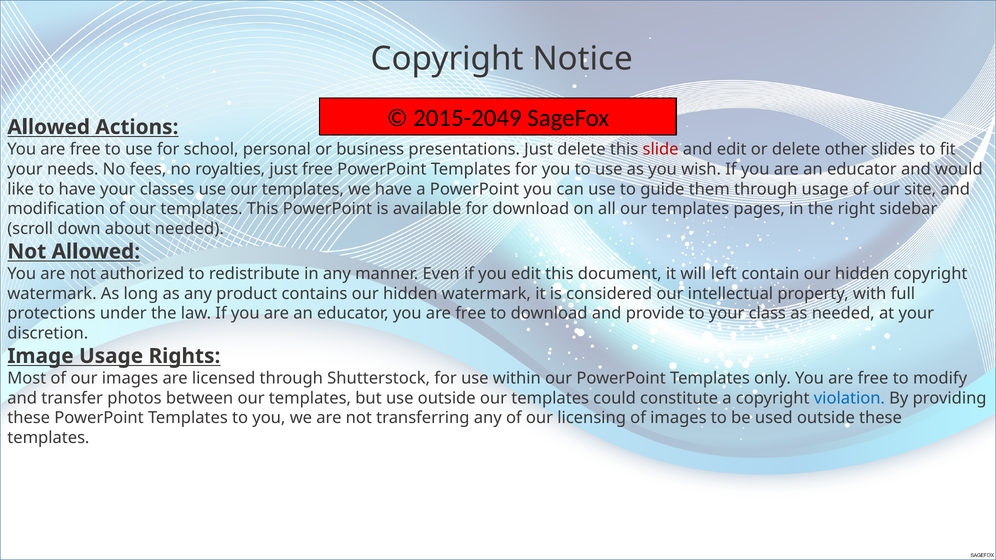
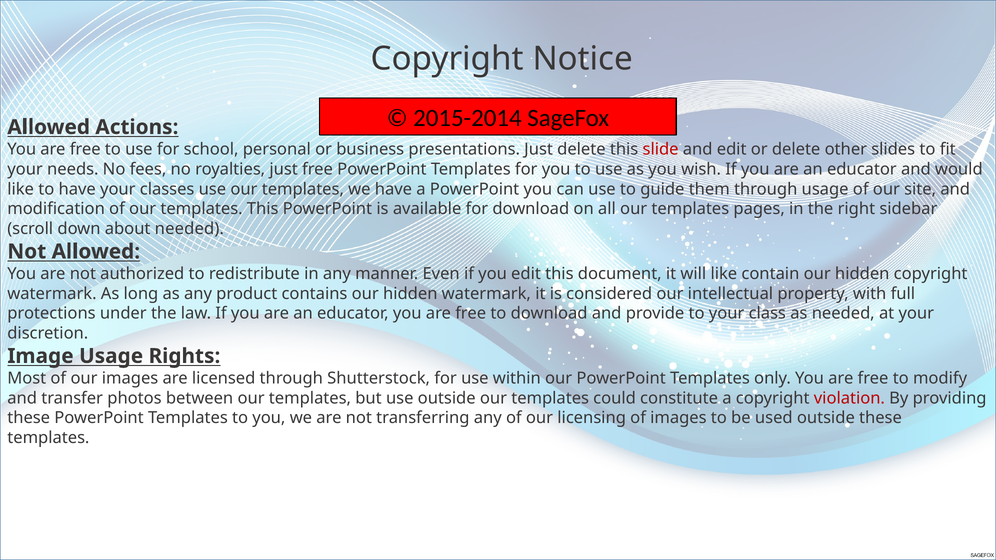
2015-2049: 2015-2049 -> 2015-2014 (467, 118)
will left: left -> like (724, 274)
violation colour: blue -> red (849, 398)
